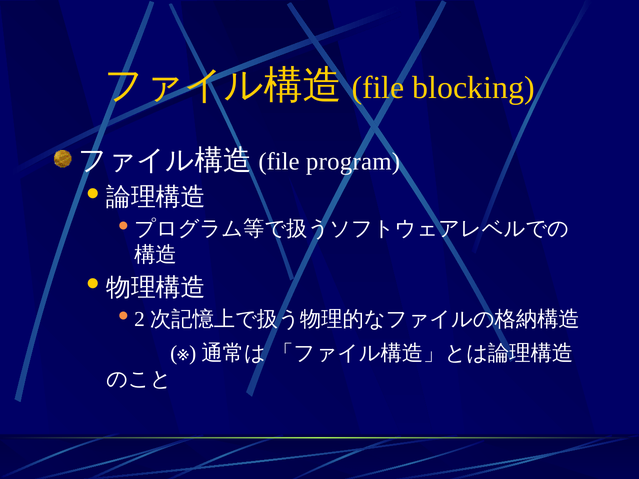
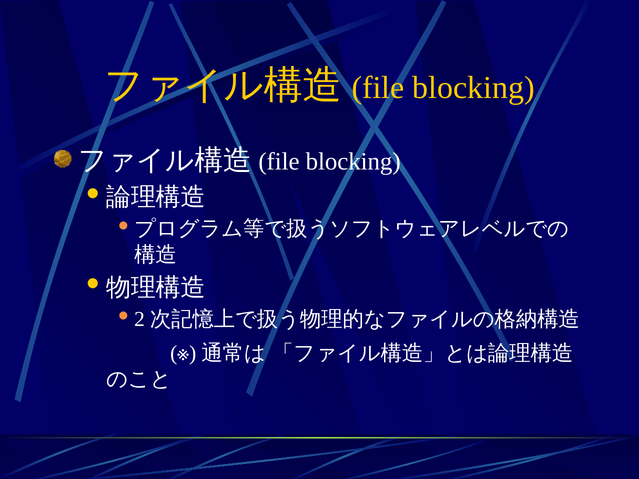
program: program -> blocking (353, 162)
